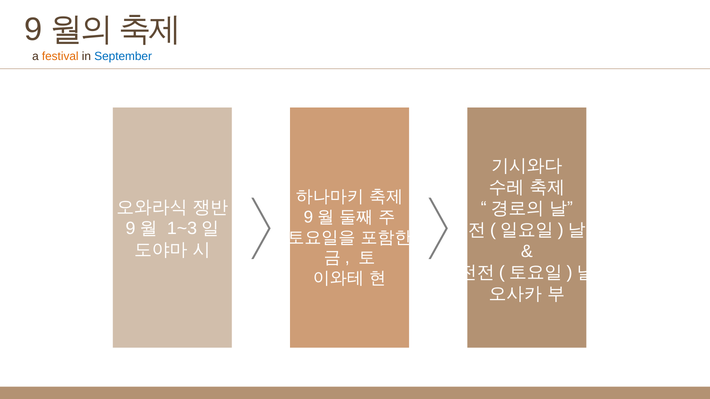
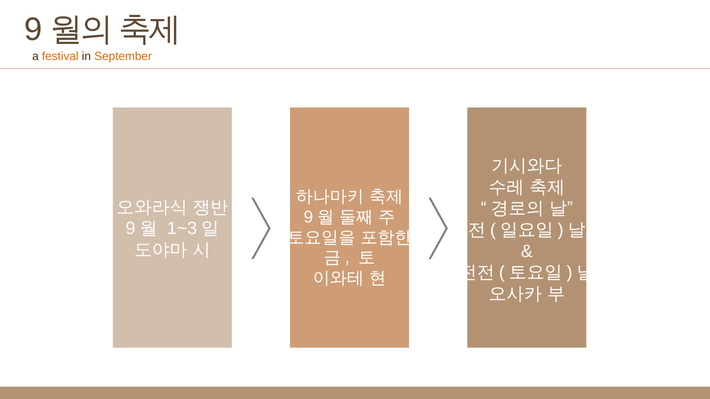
September colour: blue -> orange (123, 56)
